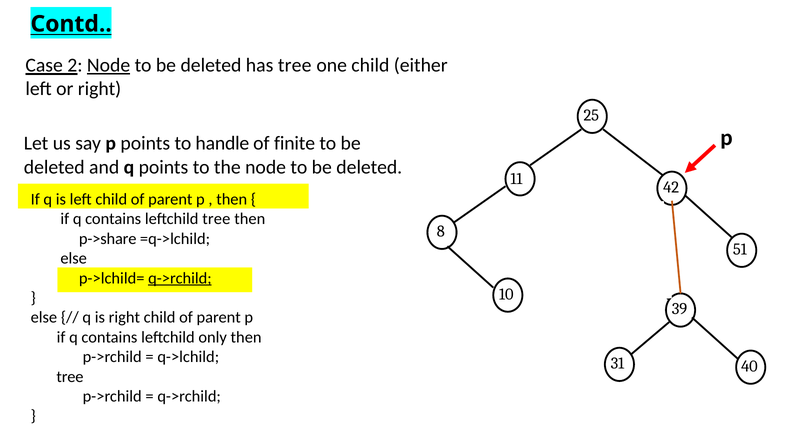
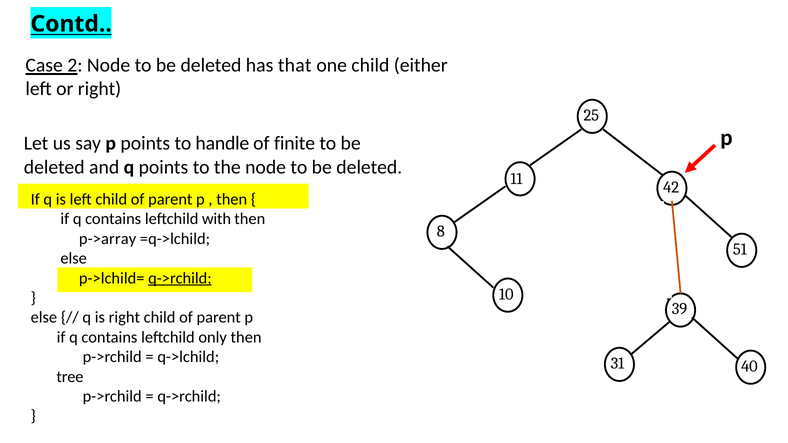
Node underline: present -> none (109, 65)
has tree: tree -> that (295, 65)
leftchild tree: tree -> with (216, 219)
p->share: p->share -> p->array (108, 239)
